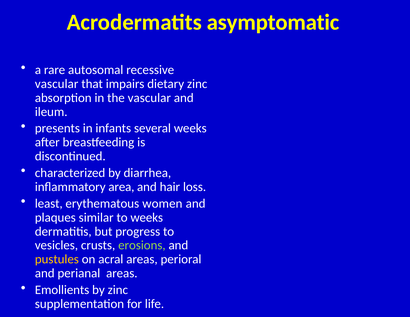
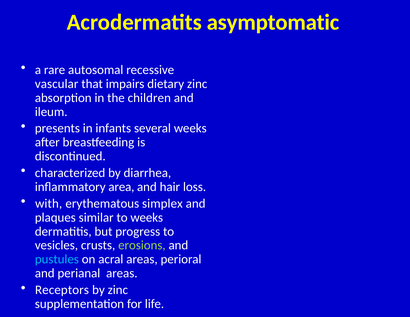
the vascular: vascular -> children (149, 98)
least: least -> with (49, 203)
women: women -> simplex (162, 203)
pustules colour: yellow -> light blue (57, 259)
Emollients: Emollients -> Receptors (62, 290)
